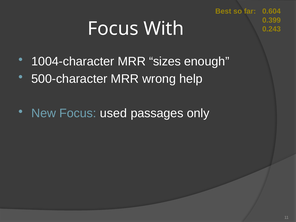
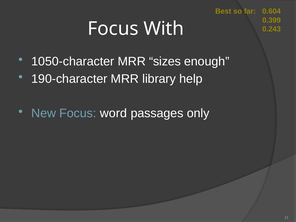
1004-character: 1004-character -> 1050-character (73, 62)
500-character: 500-character -> 190-character (69, 79)
wrong: wrong -> library (159, 79)
used: used -> word (113, 113)
